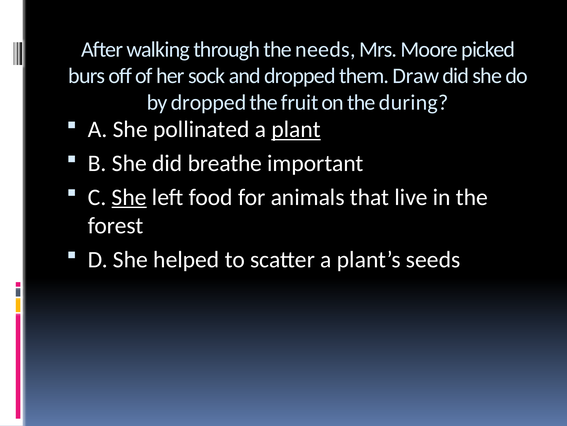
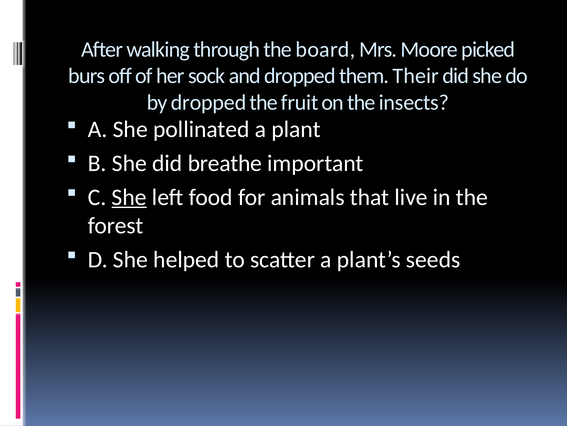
needs: needs -> board (325, 49)
Draw: Draw -> Their (416, 76)
during: during -> insects (414, 102)
plant underline: present -> none (296, 129)
